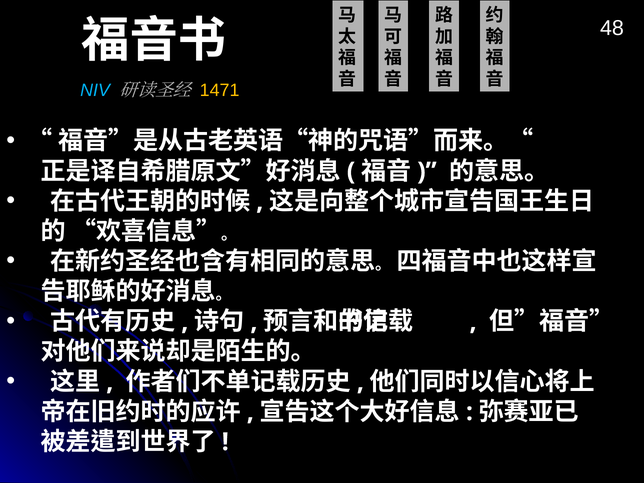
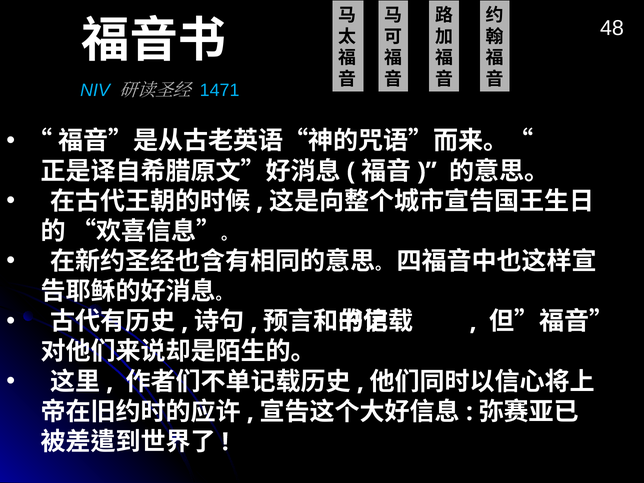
1471 colour: yellow -> light blue (220, 90)
